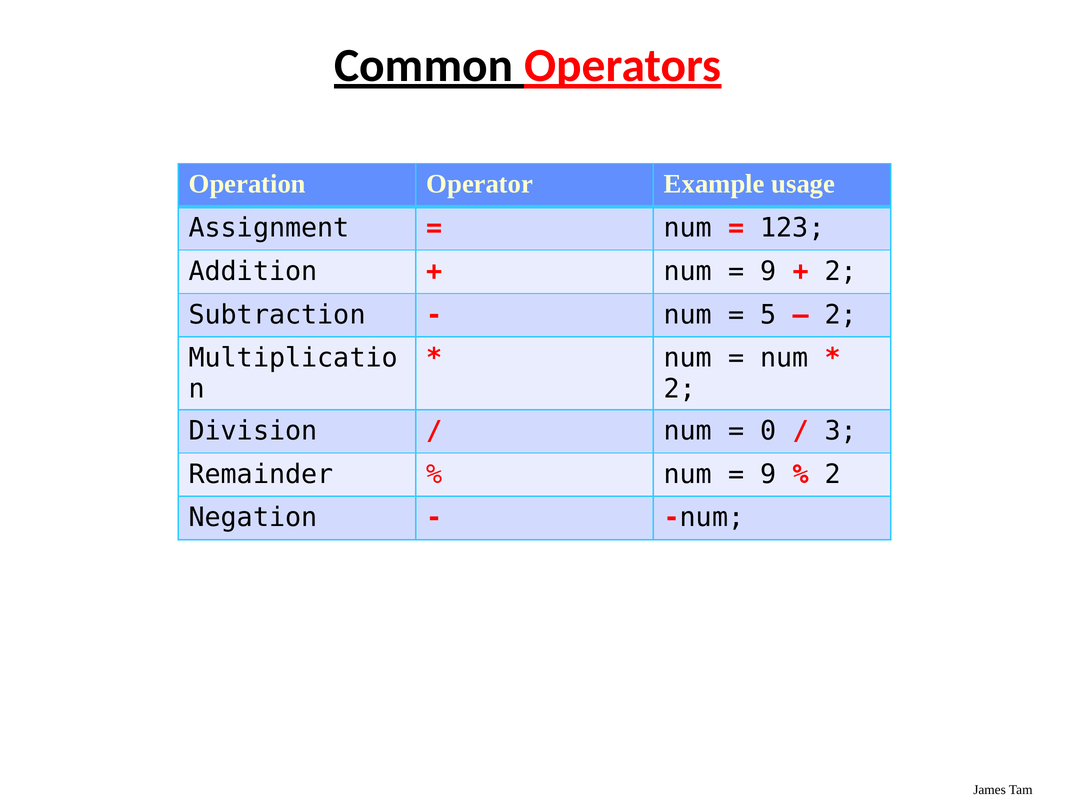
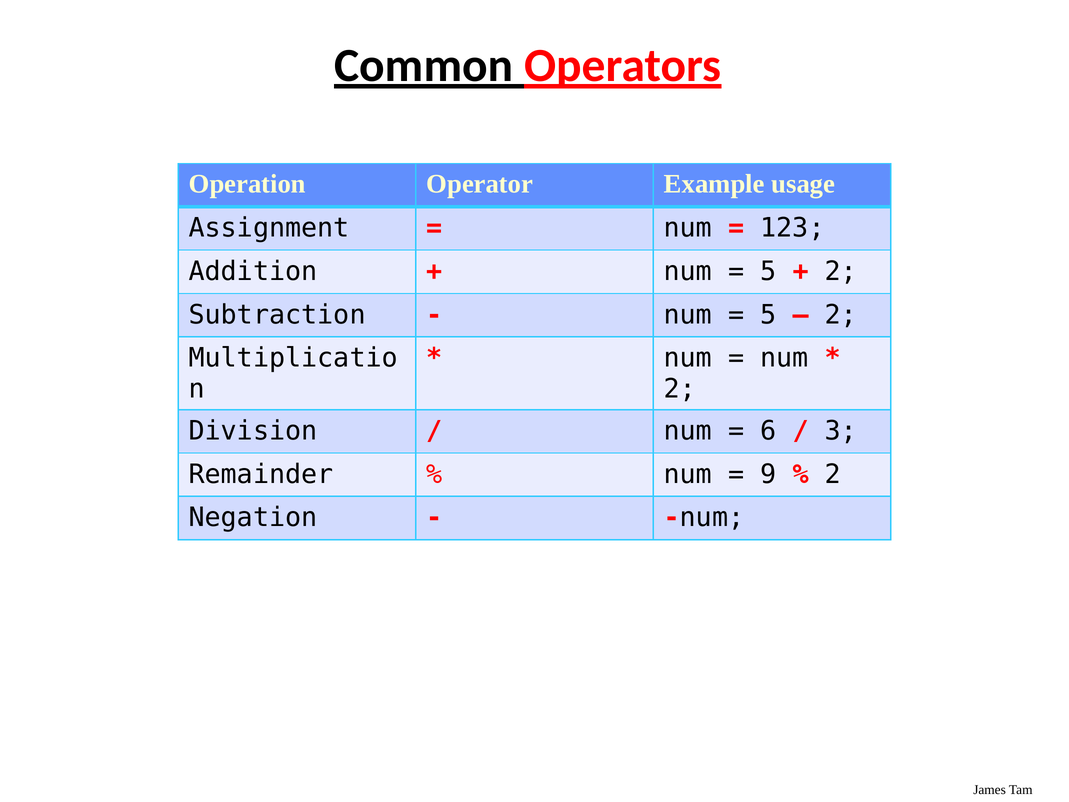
9: 9 -> 5 (768, 271)
0: 0 -> 6 (768, 431)
